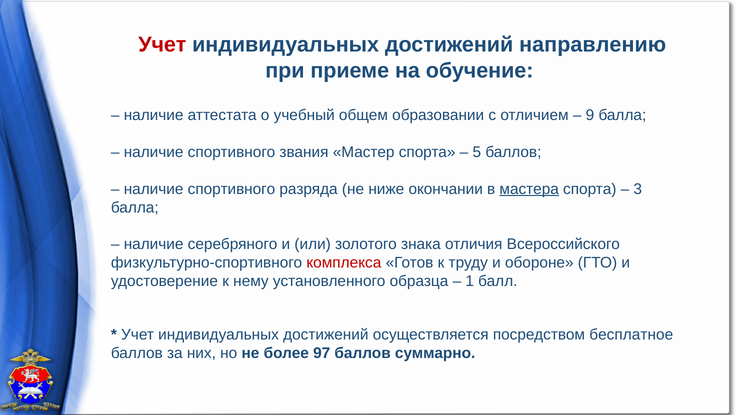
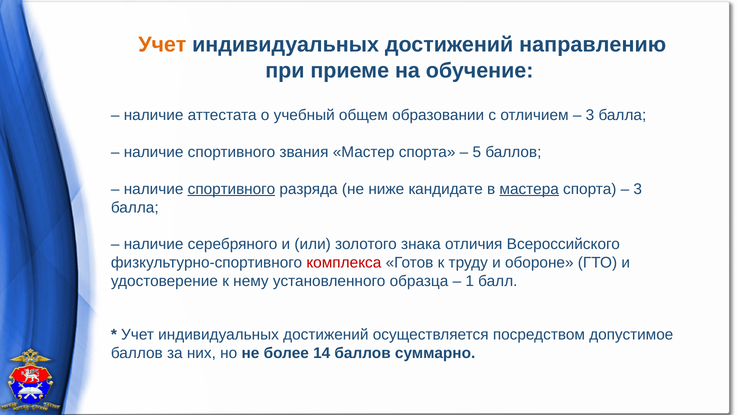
Учет colour: red -> orange (162, 45)
9: 9 -> 3 (590, 115)
спортивного underline: none -> present (232, 189)
окончании: окончании -> кандидате (446, 189)
бесплатное: бесплатное -> допустимое (631, 334)
97: 97 -> 14 (322, 353)
